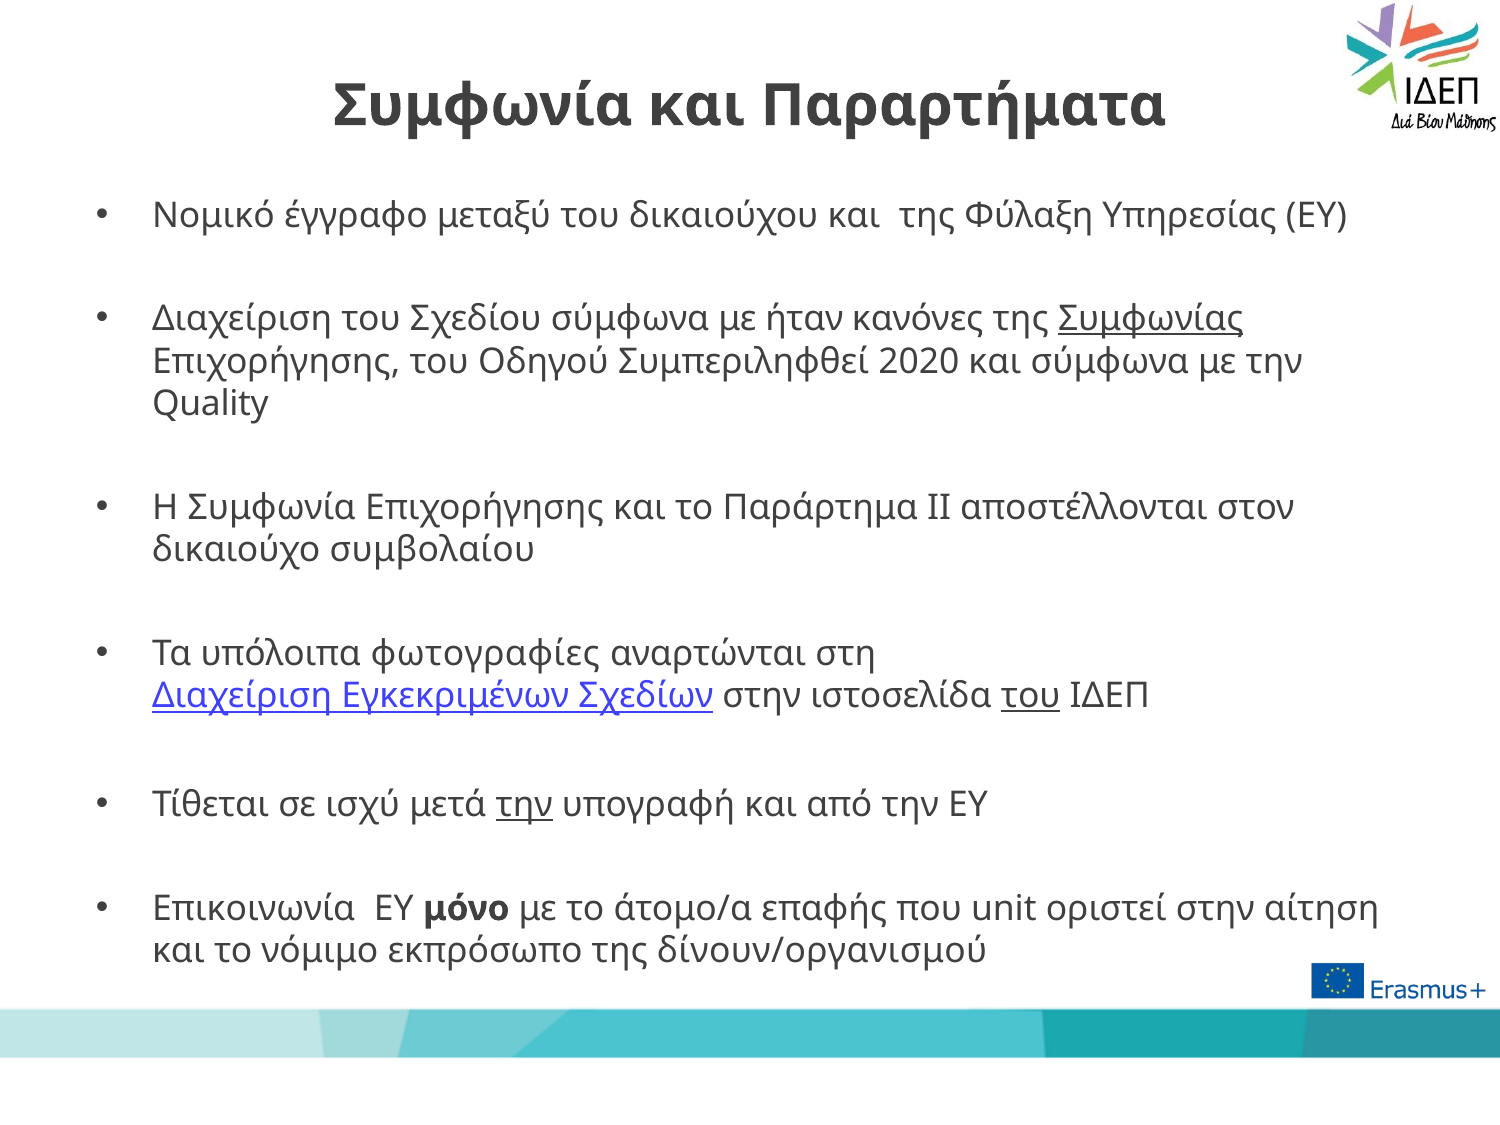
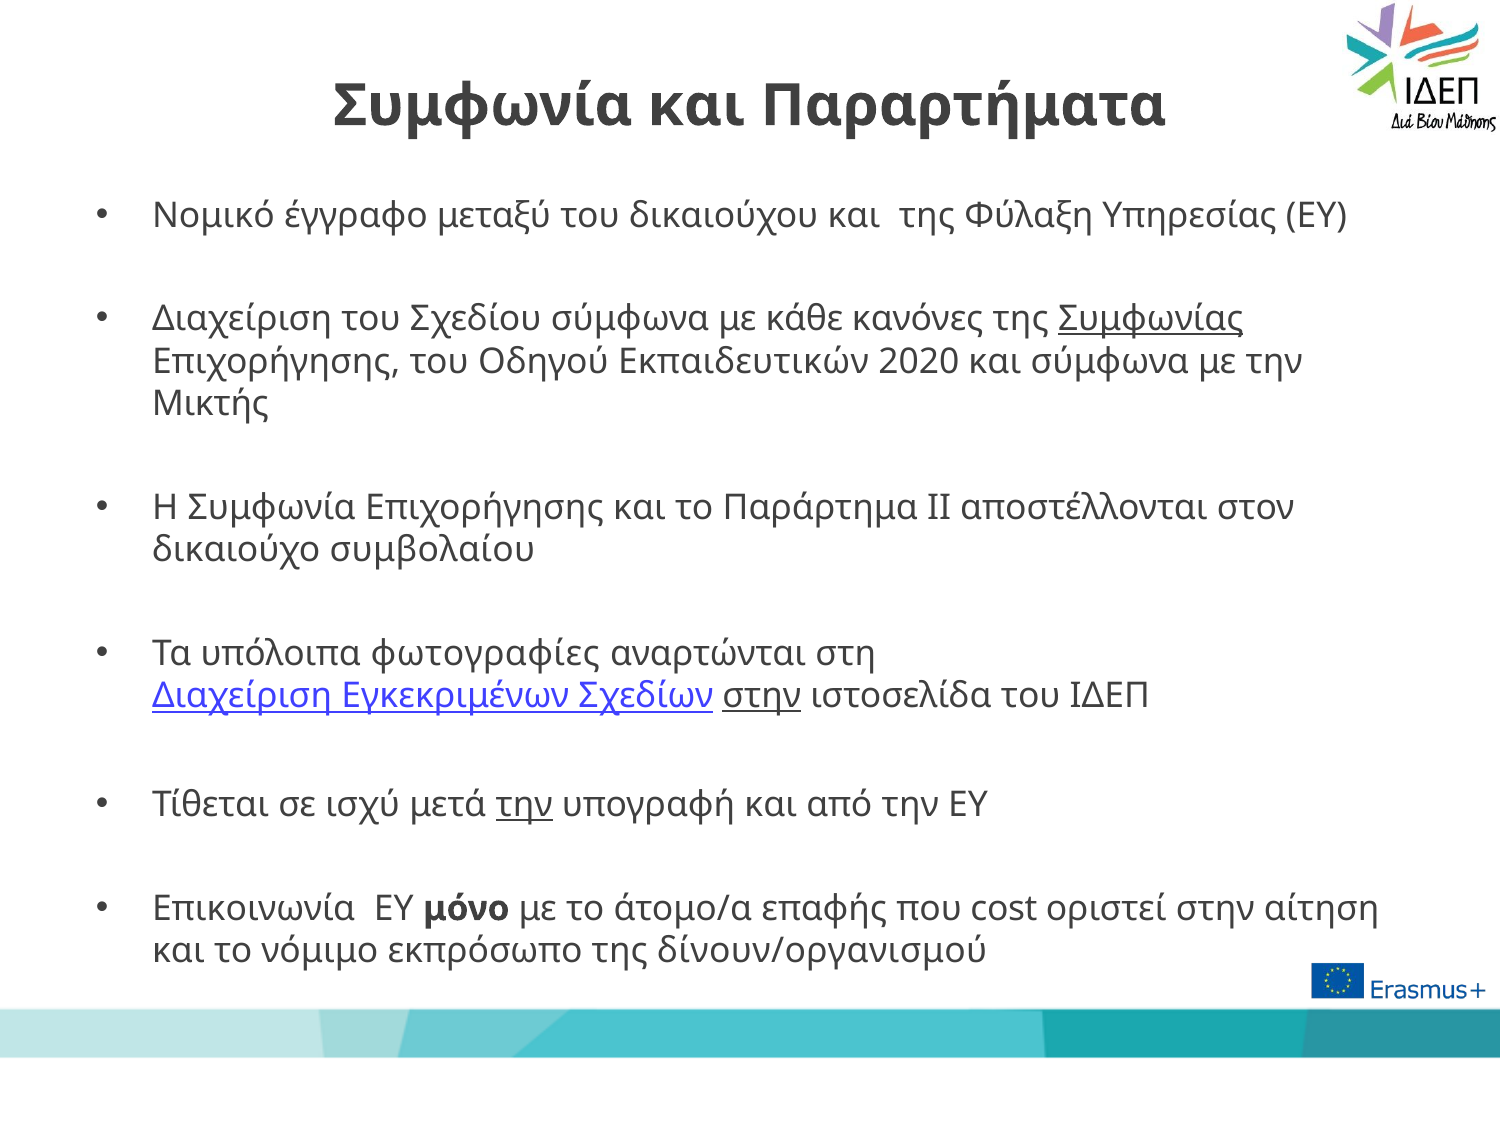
ήταν: ήταν -> κάθε (804, 319)
Συμπεριληφθεί: Συμπεριληφθεί -> Εκπαιδευτικών (743, 362)
Quality: Quality -> Μικτής (210, 404)
στην underline: none -> present (762, 696)
του underline: present -> none (1031, 696)
unit: unit -> cost (1004, 909)
